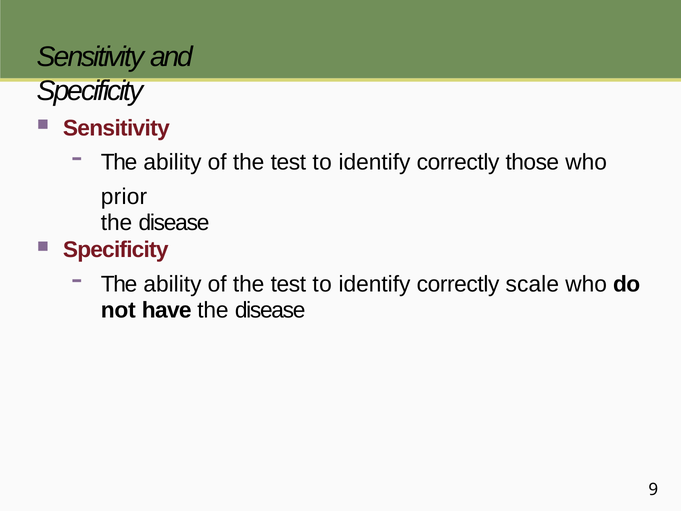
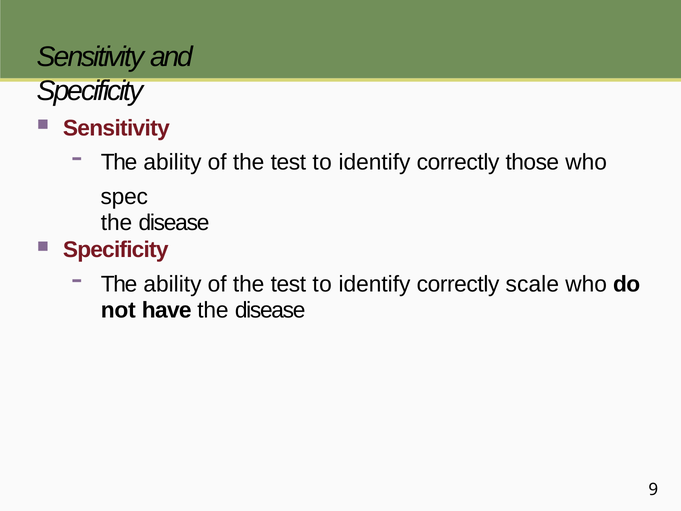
prior: prior -> spec (124, 197)
